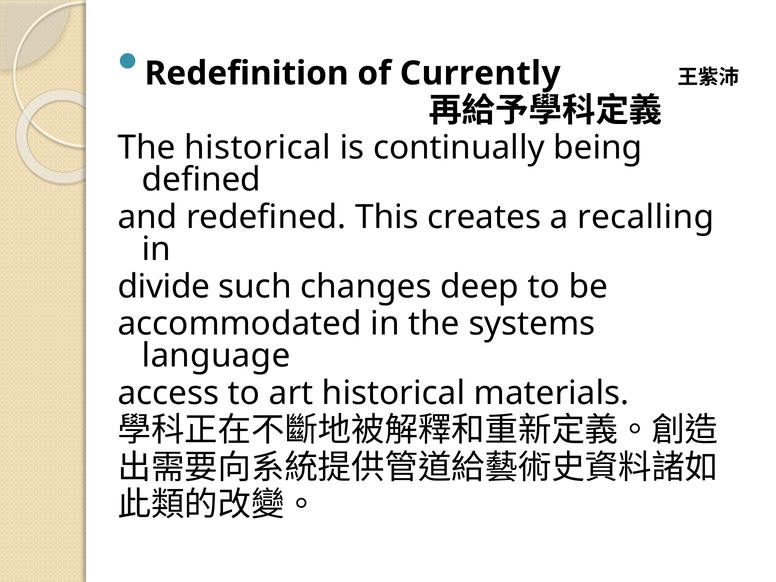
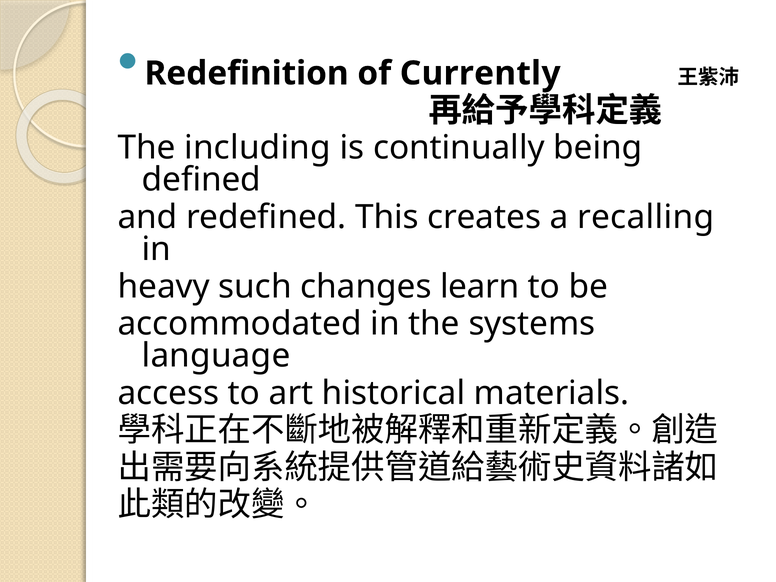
The historical: historical -> including (258, 148)
divide: divide -> heavy (164, 286)
deep: deep -> learn (480, 286)
